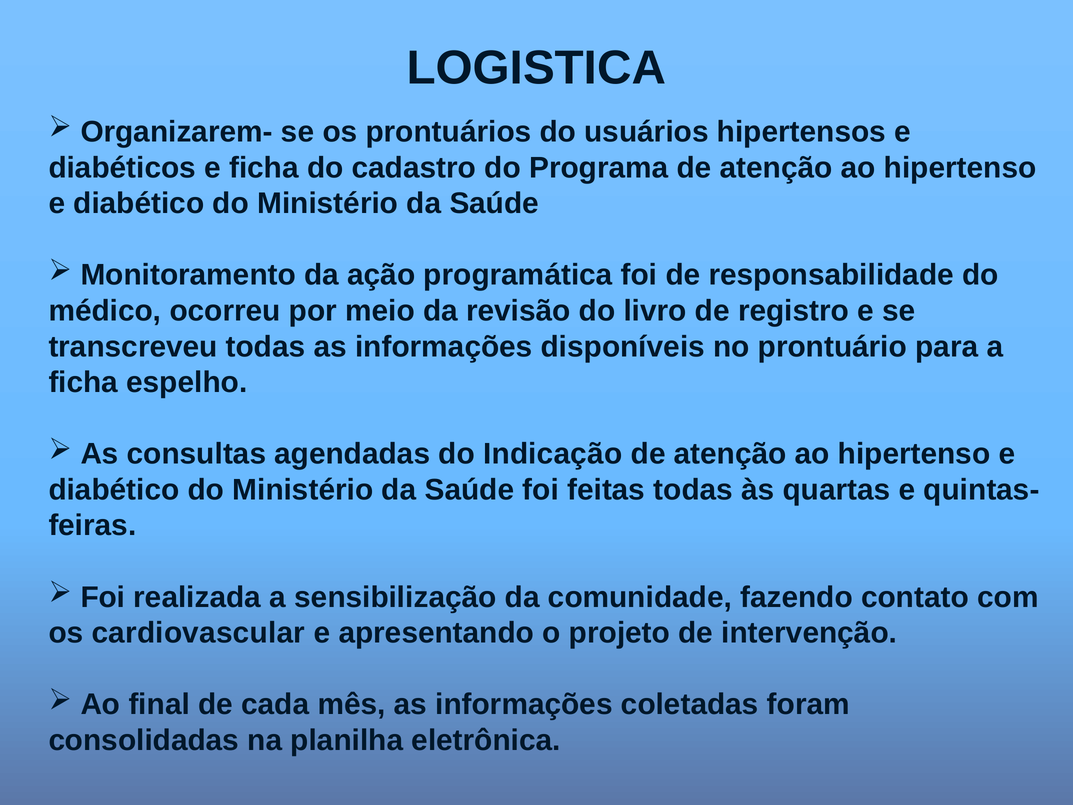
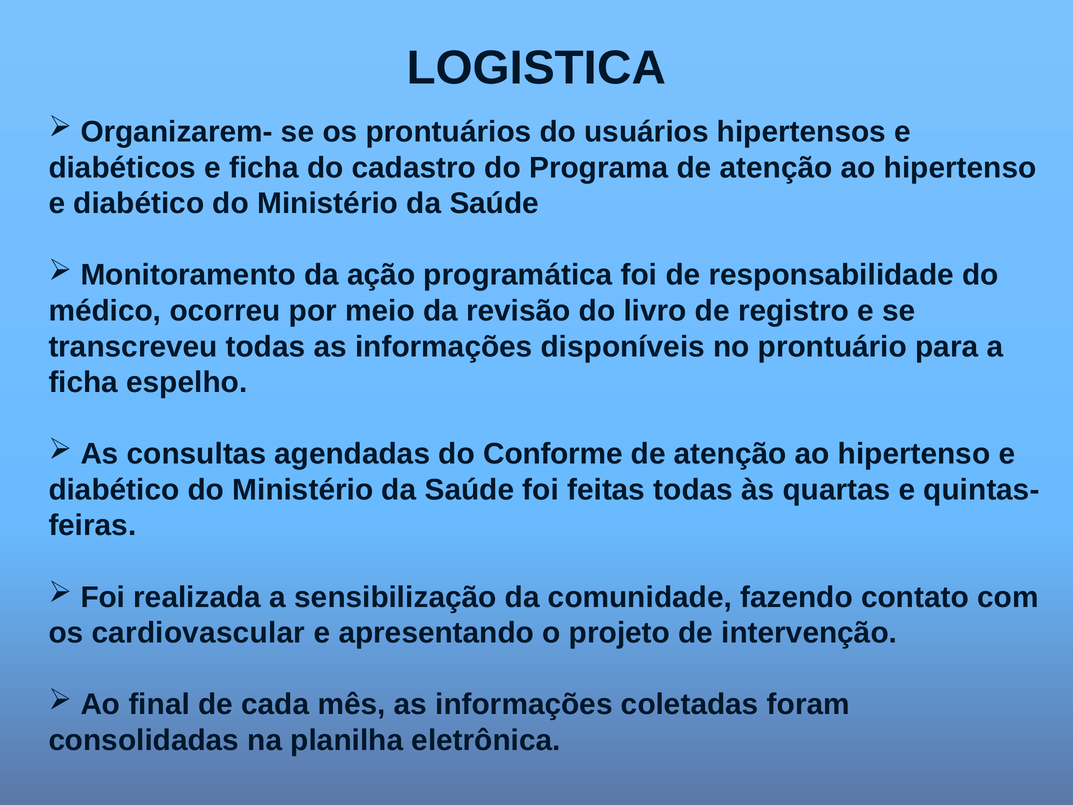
Indicação: Indicação -> Conforme (553, 454)
